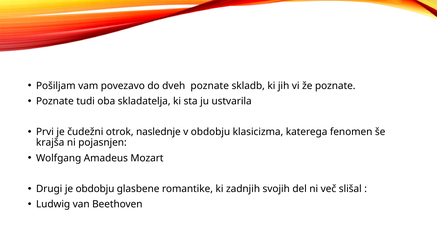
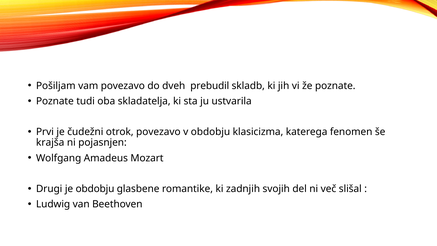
dveh poznate: poznate -> prebudil (210, 86)
otrok naslednje: naslednje -> povezavo (158, 132)
